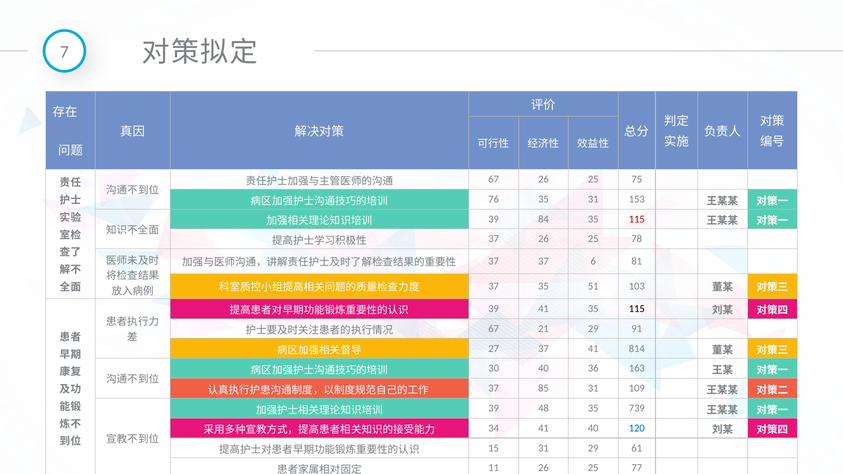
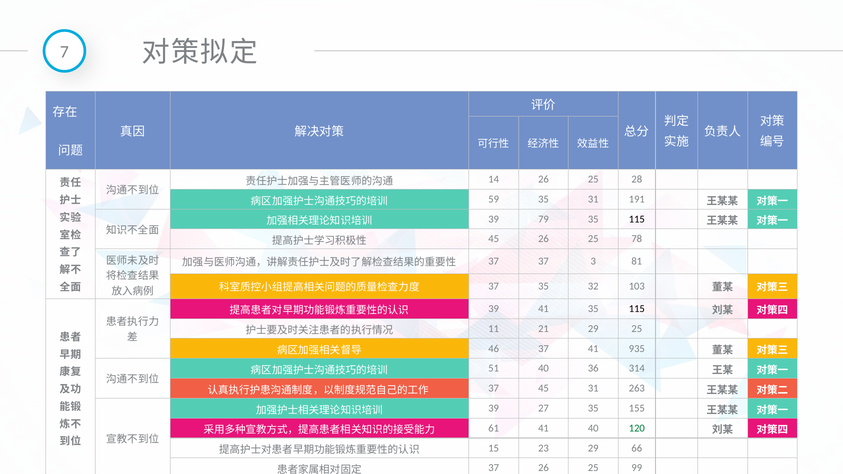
67: 67 -> 14 (494, 179)
75: 75 -> 28 (637, 179)
76: 76 -> 59 (494, 199)
153: 153 -> 191 (637, 199)
84: 84 -> 79 (543, 219)
115 colour: red -> black (637, 219)
37: 37 -> 45 (494, 239)
6: 6 -> 3 (593, 262)
51: 51 -> 32 (593, 286)
67: 67 -> 11 (494, 329)
29 91: 91 -> 25 (637, 329)
27: 27 -> 46 (494, 349)
814: 814 -> 935 (637, 349)
30: 30 -> 51 (494, 369)
163: 163 -> 314 (637, 369)
37 85: 85 -> 45 (543, 388)
109: 109 -> 263 (637, 388)
48: 48 -> 27 (543, 408)
739: 739 -> 155 (637, 408)
34: 34 -> 61 (494, 428)
120 colour: blue -> green (637, 428)
15 31: 31 -> 23 (543, 448)
61: 61 -> 66 (637, 448)
11: 11 -> 37 (494, 468)
77: 77 -> 99 (637, 468)
